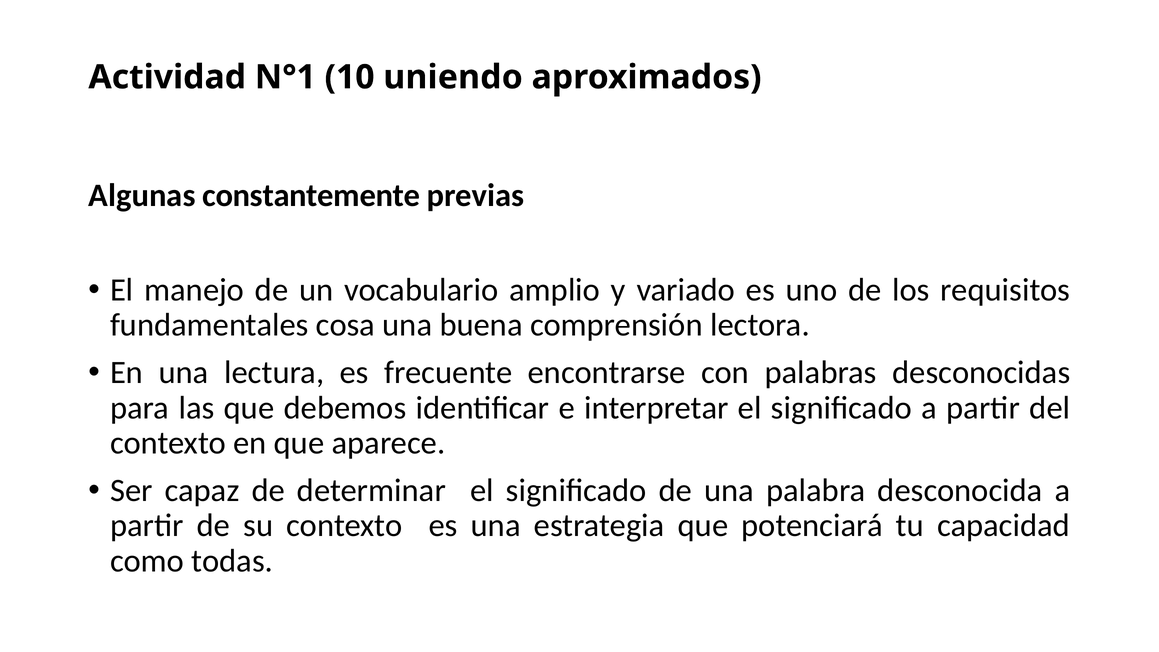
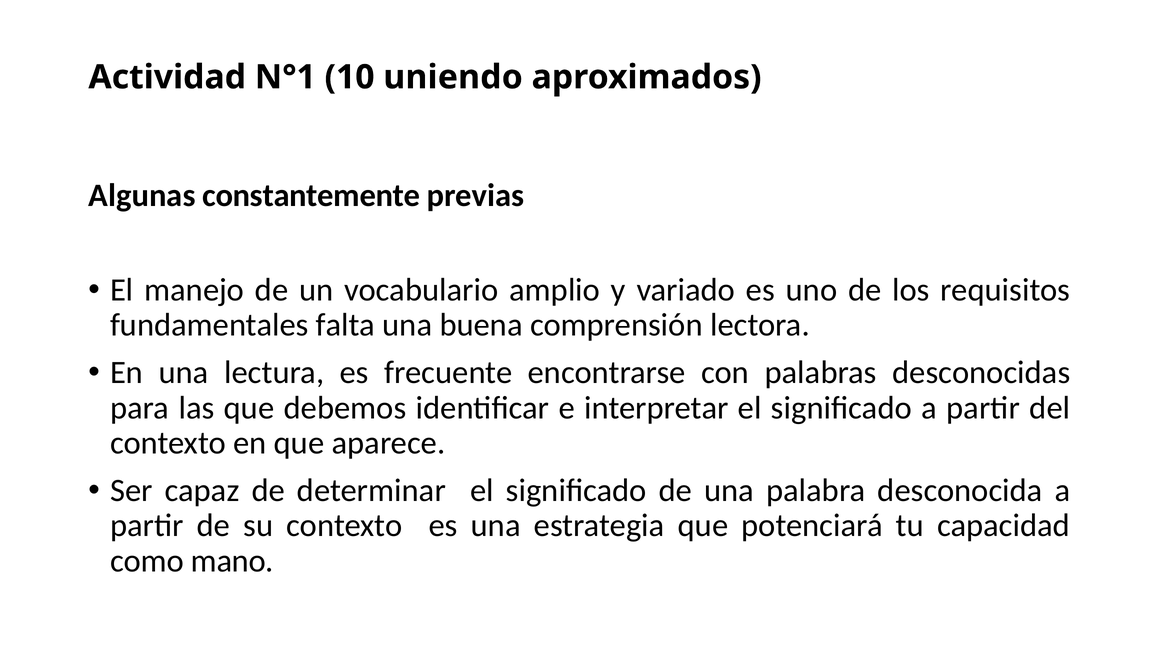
cosa: cosa -> falta (345, 325)
todas: todas -> mano (232, 561)
